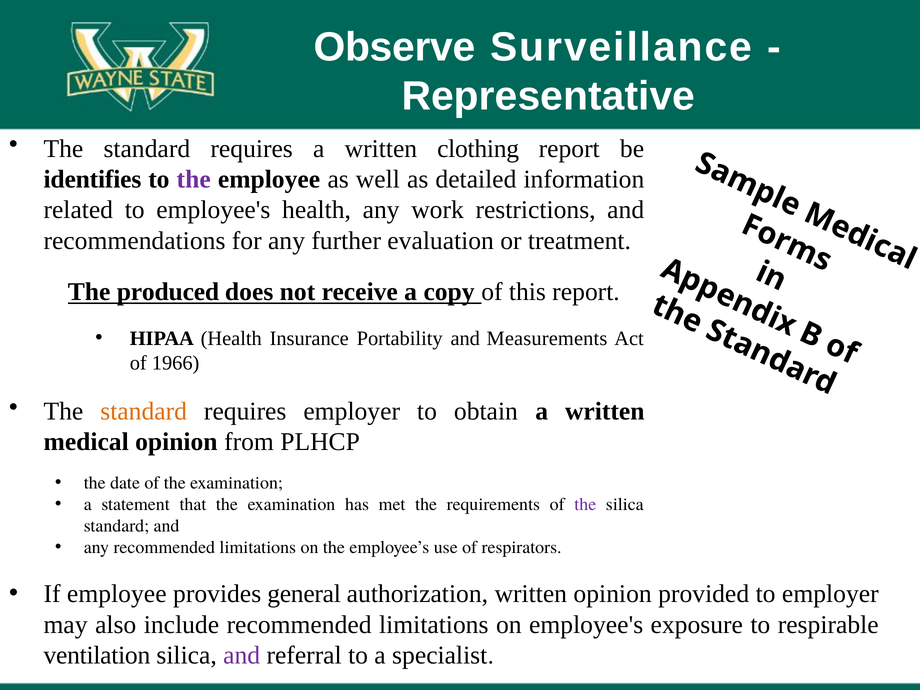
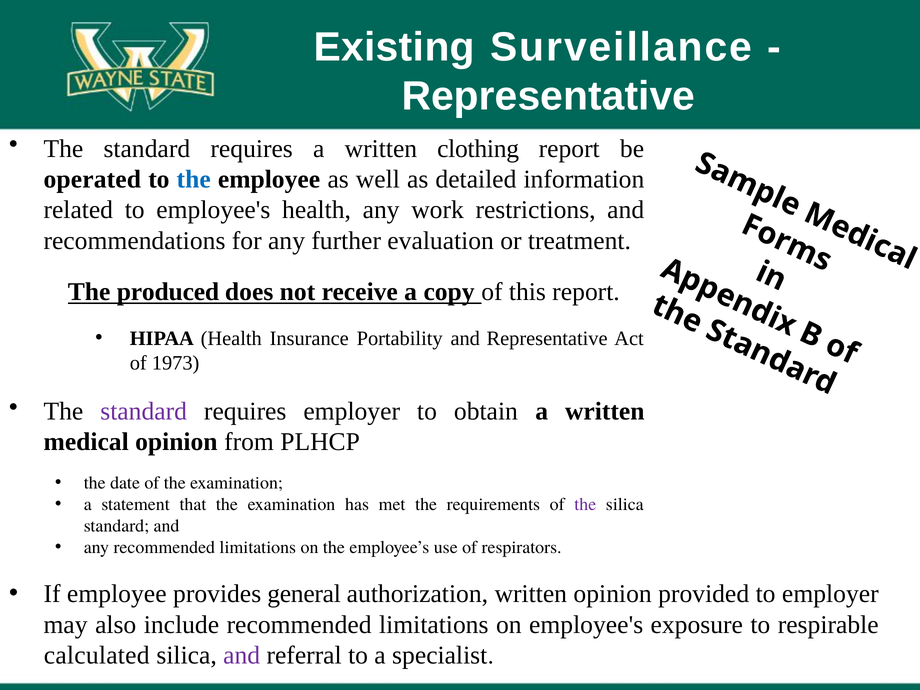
Observe: Observe -> Existing (394, 47)
identifies: identifies -> operated (92, 179)
the colour: purple -> blue (194, 179)
and Measurements: Measurements -> Representative (547, 338)
1966: 1966 -> 1973 (176, 363)
standard colour: orange -> purple (144, 411)
ventilation: ventilation -> calculated (97, 655)
